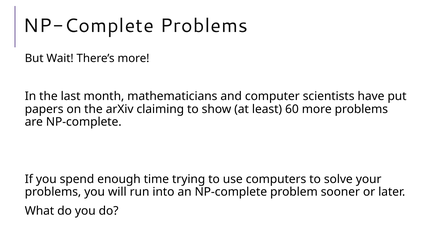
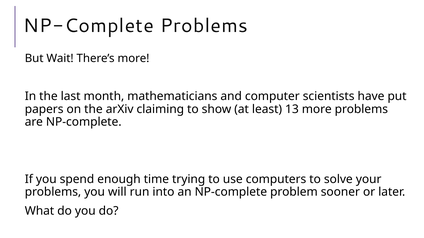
60: 60 -> 13 (292, 109)
